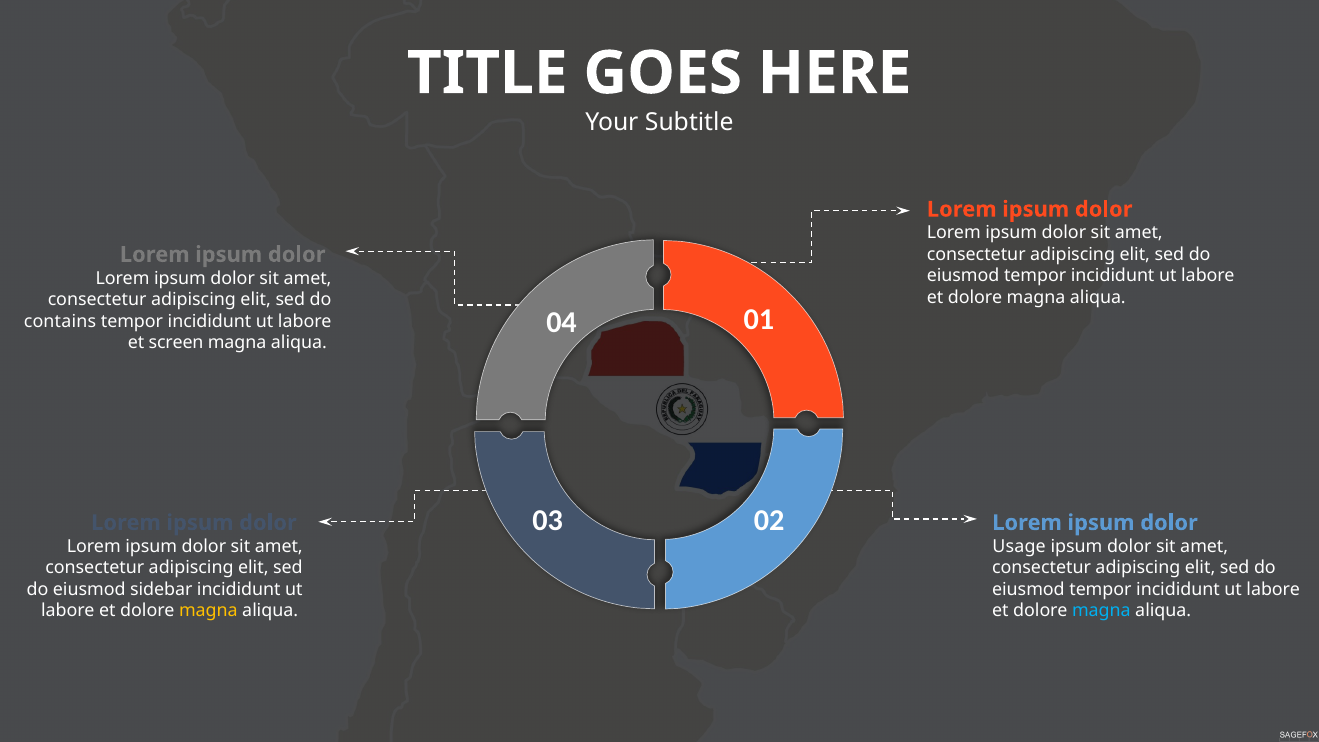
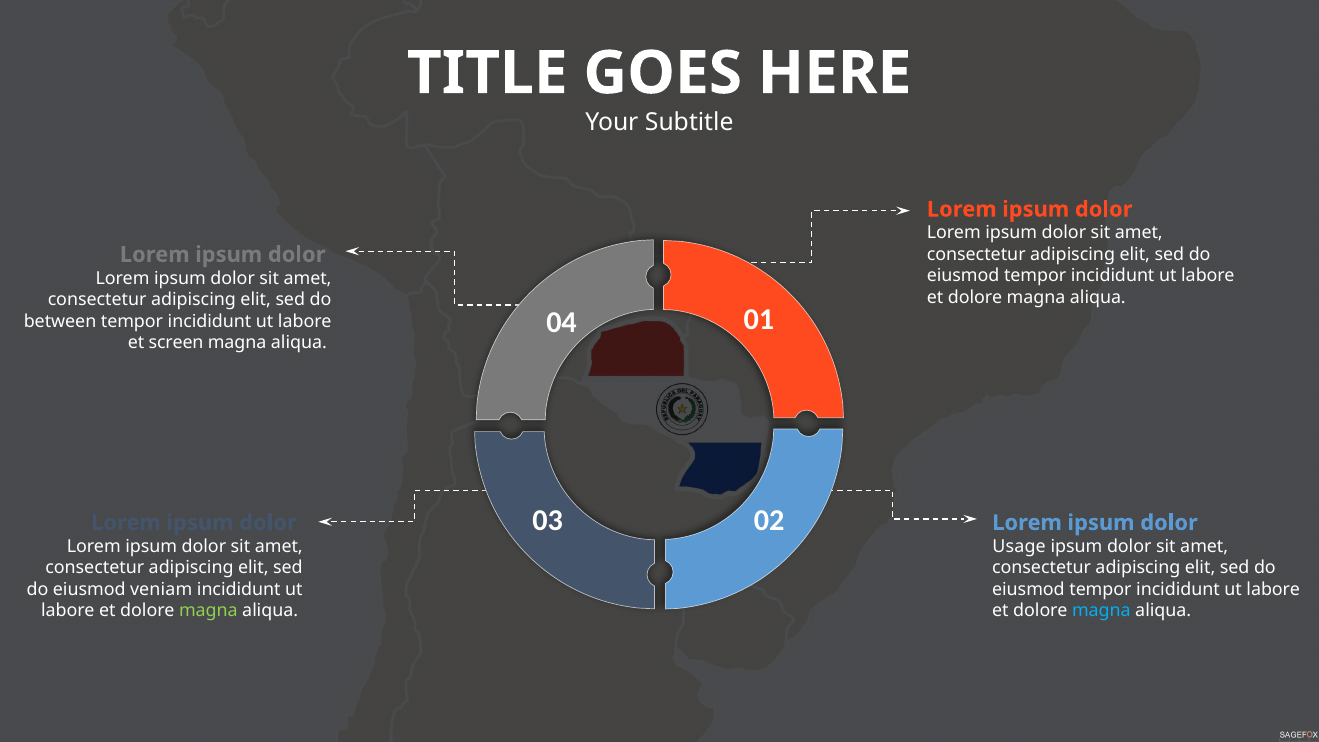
contains: contains -> between (60, 321)
sidebar: sidebar -> veniam (161, 589)
magna colour: yellow -> light green (208, 611)
